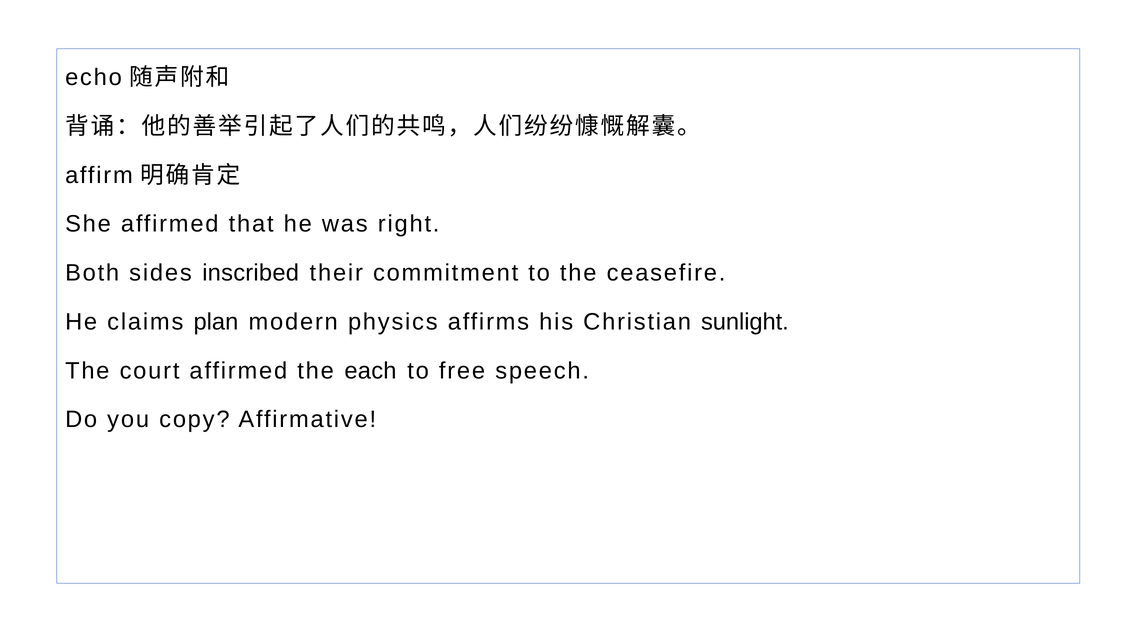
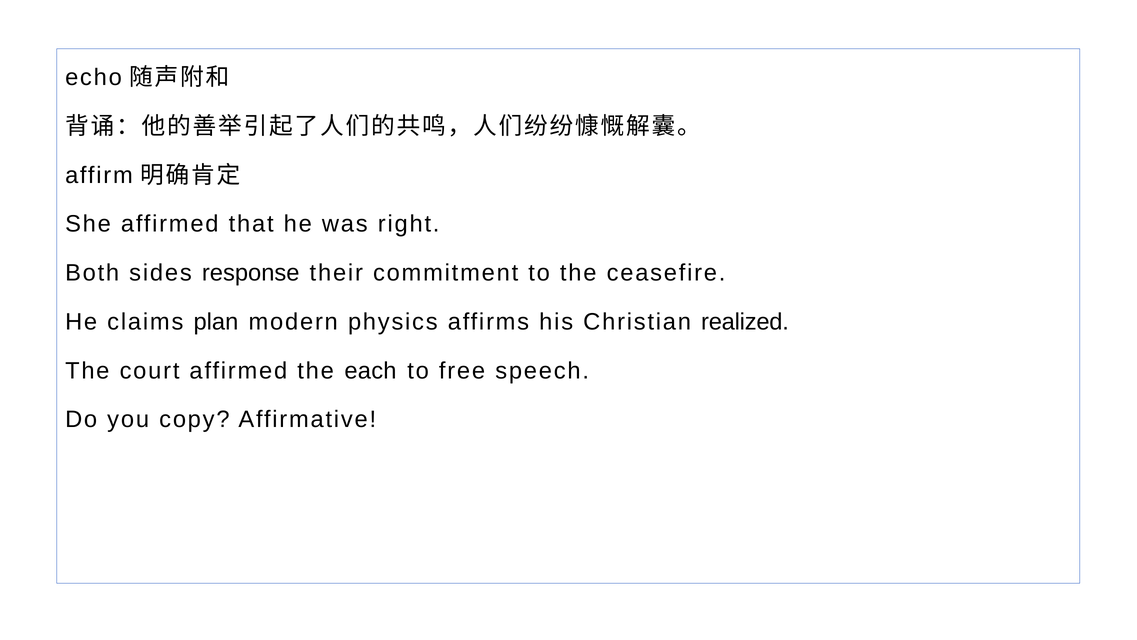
inscribed: inscribed -> response (251, 273)
sunlight: sunlight -> realized (745, 322)
